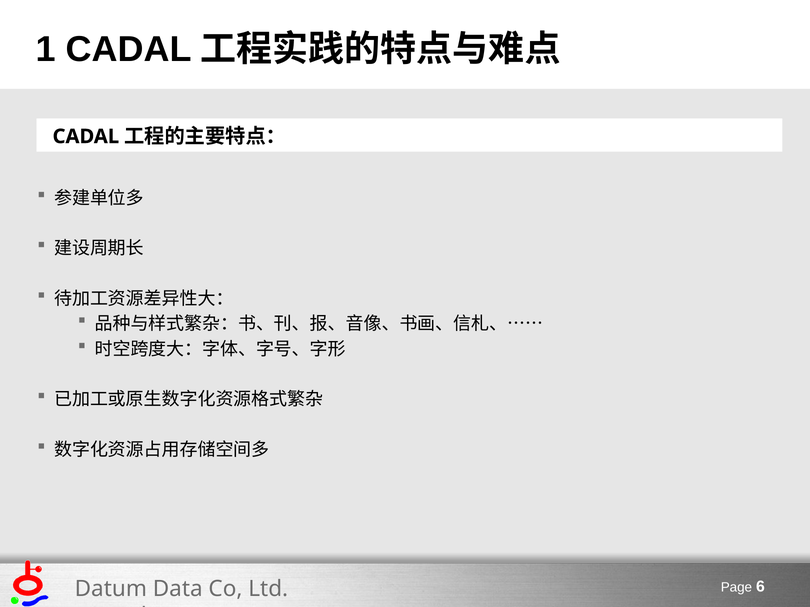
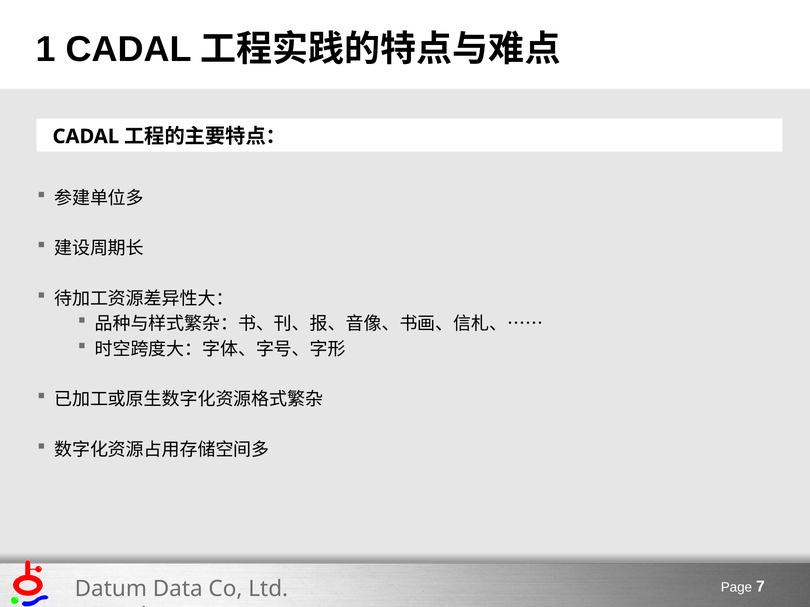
6: 6 -> 7 (760, 587)
